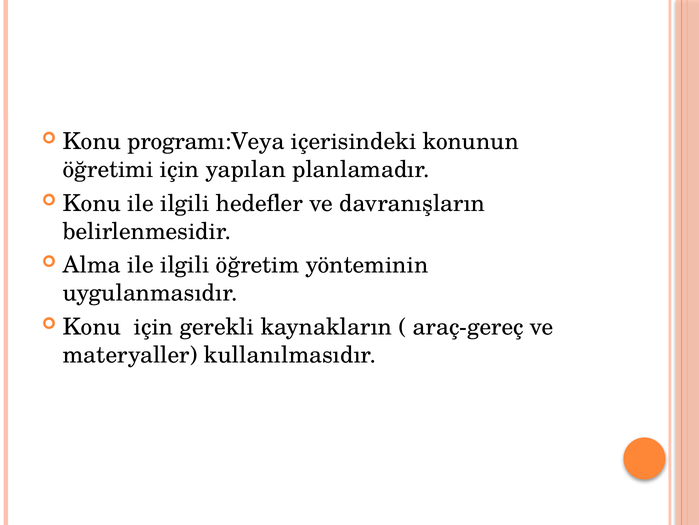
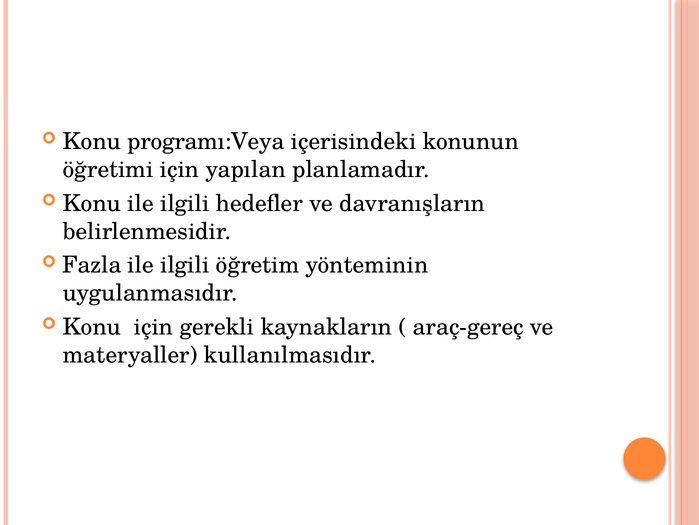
Alma: Alma -> Fazla (92, 265)
